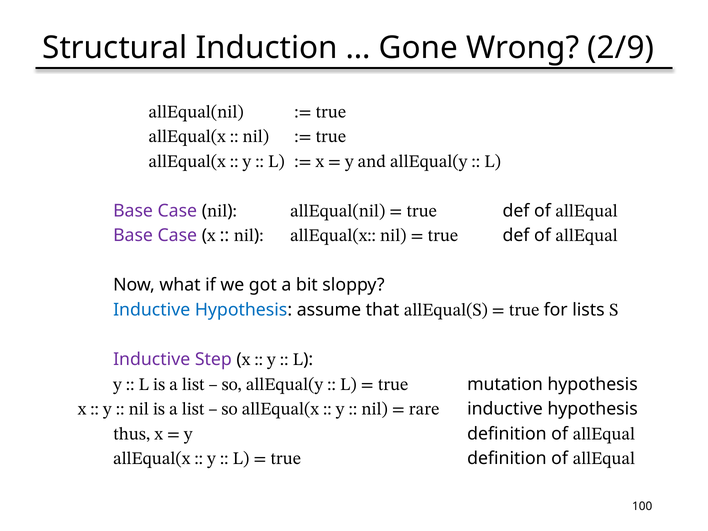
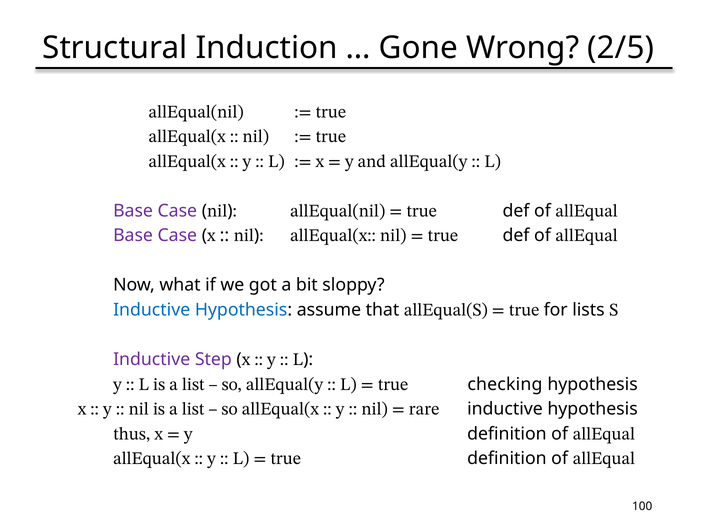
2/9: 2/9 -> 2/5 (621, 48)
mutation: mutation -> checking (505, 384)
